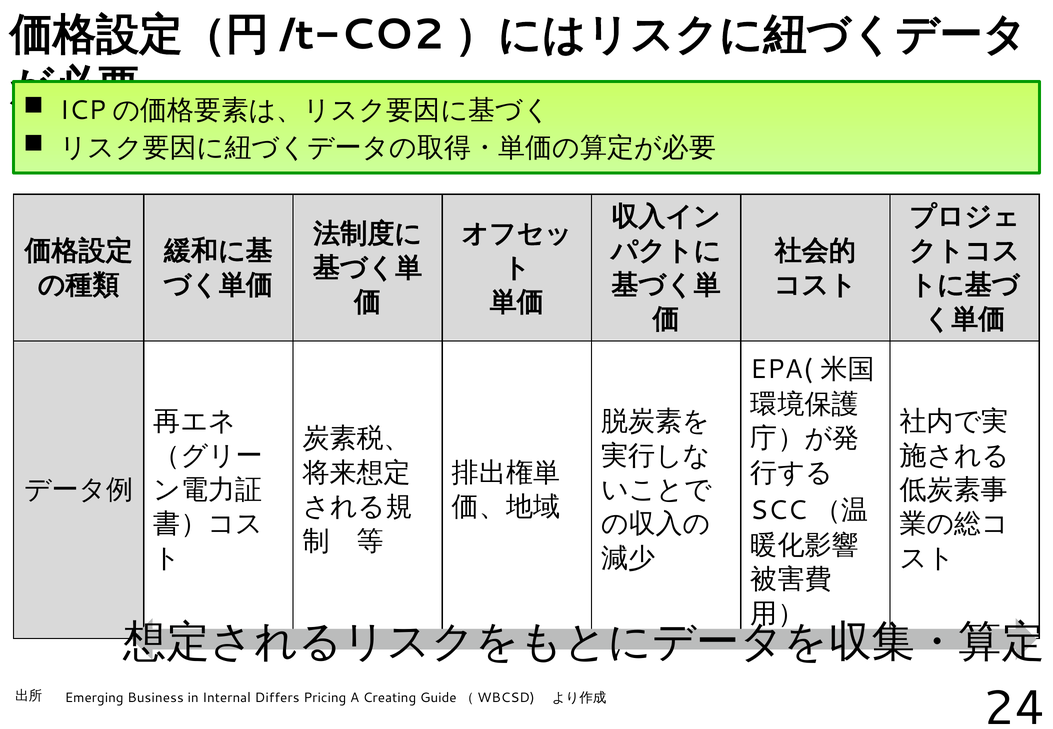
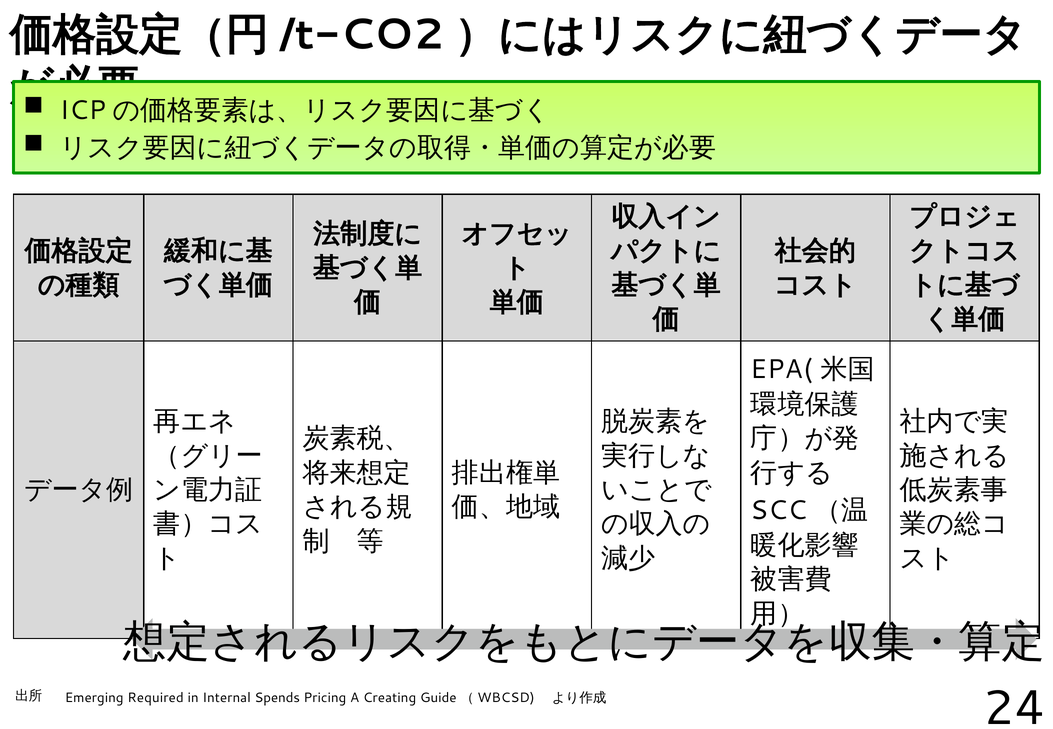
Business: Business -> Required (156, 698)
Differs: Differs -> Spends (277, 698)
